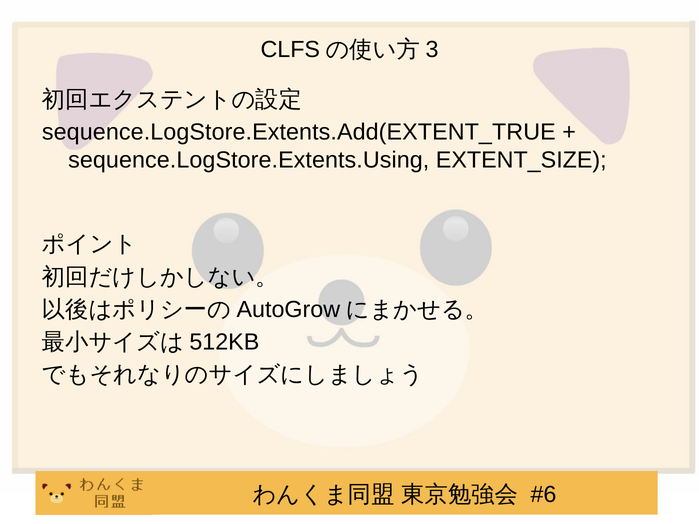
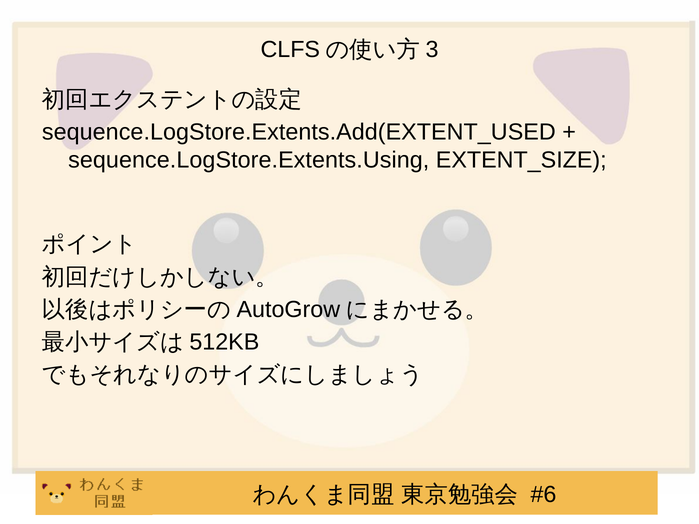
sequence.LogStore.Extents.Add(EXTENT_TRUE: sequence.LogStore.Extents.Add(EXTENT_TRUE -> sequence.LogStore.Extents.Add(EXTENT_USED (299, 132)
